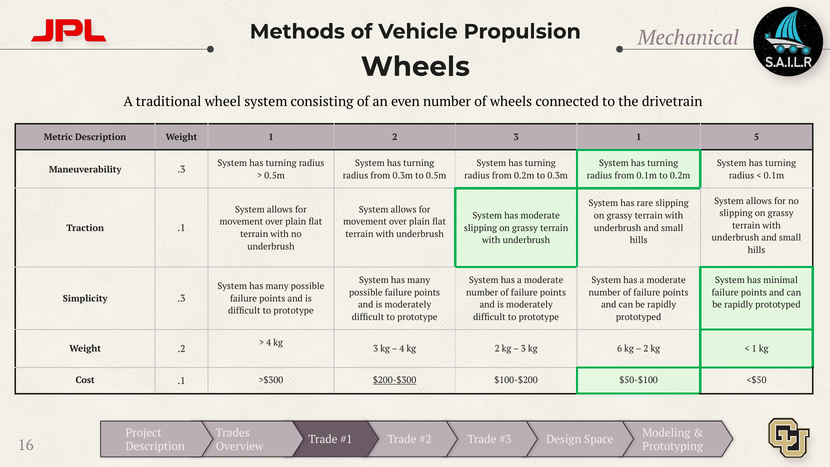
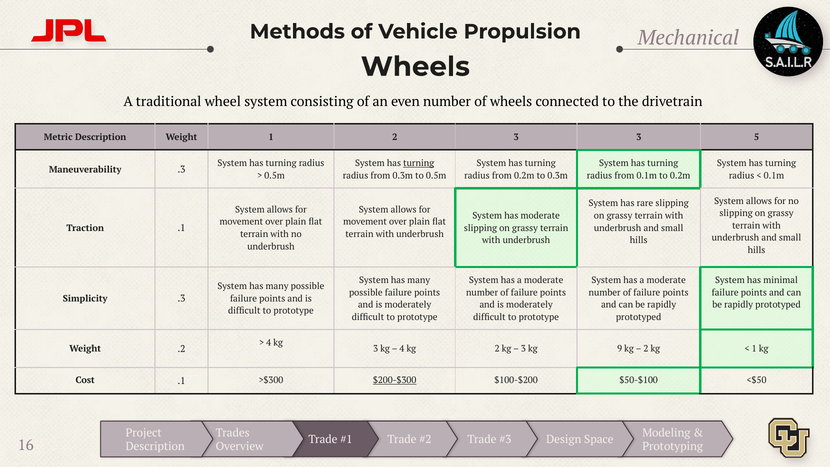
3 1: 1 -> 3 (639, 137)
turning underline: none -> present (419, 163)
6: 6 -> 9 (620, 349)
